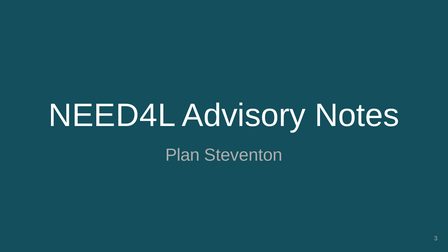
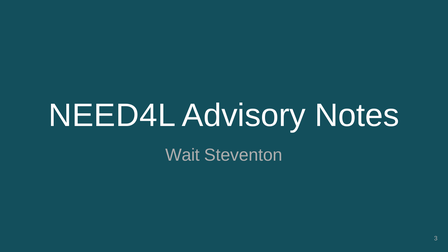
Plan: Plan -> Wait (182, 155)
